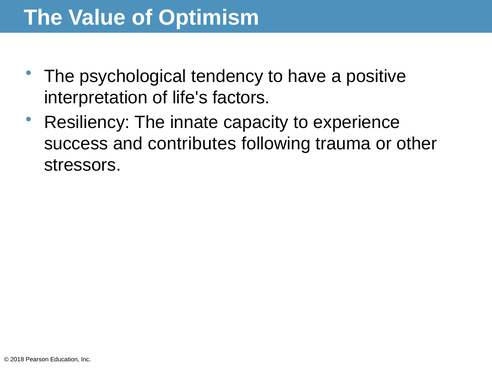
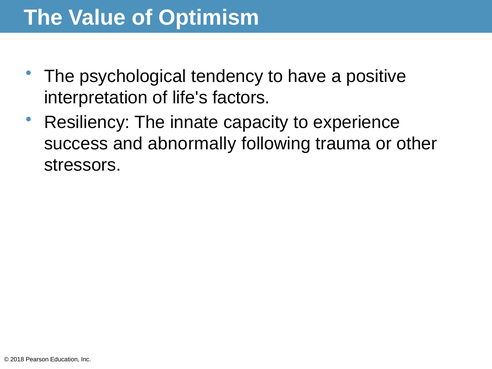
contributes: contributes -> abnormally (192, 144)
